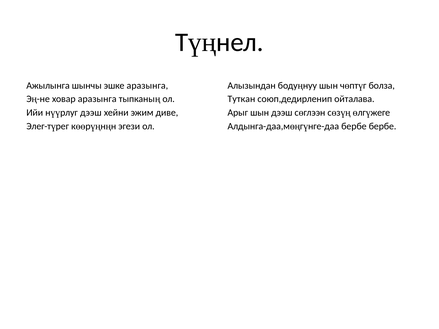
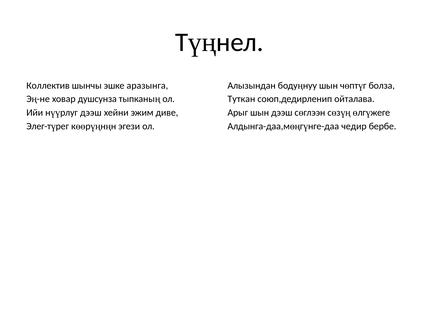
Ажылынга: Ажылынга -> Коллектив (48, 86)
ховар аразынга: аразынга -> душсунза (97, 99)
Алдынга-даа,мөңгүнге-даа бербе: бербе -> чедир (354, 126)
